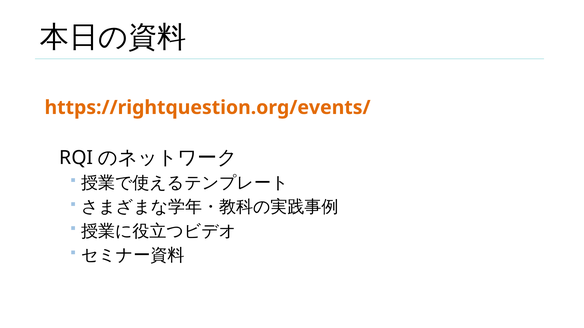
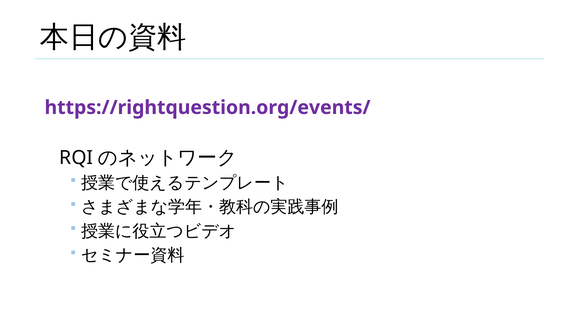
https://rightquestion.org/events/ colour: orange -> purple (208, 108)
